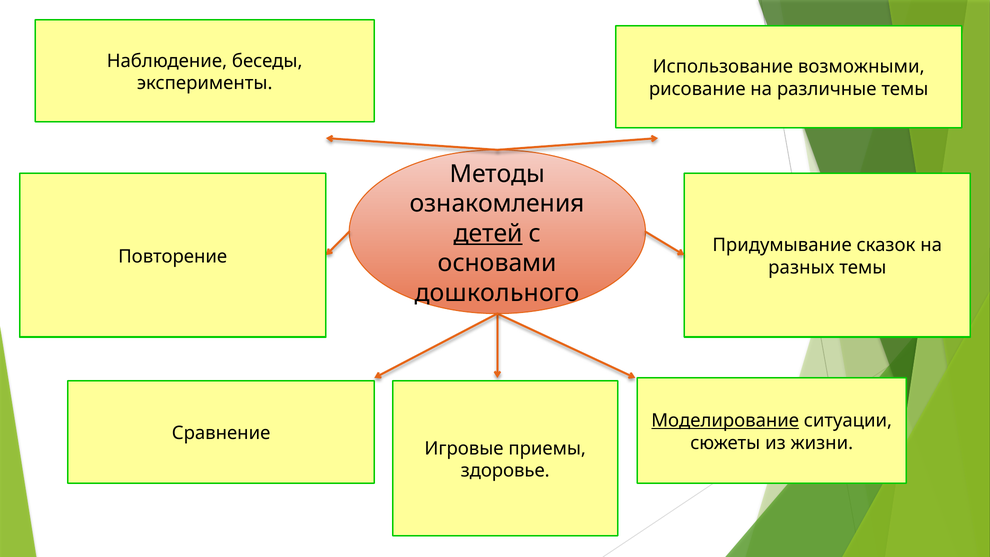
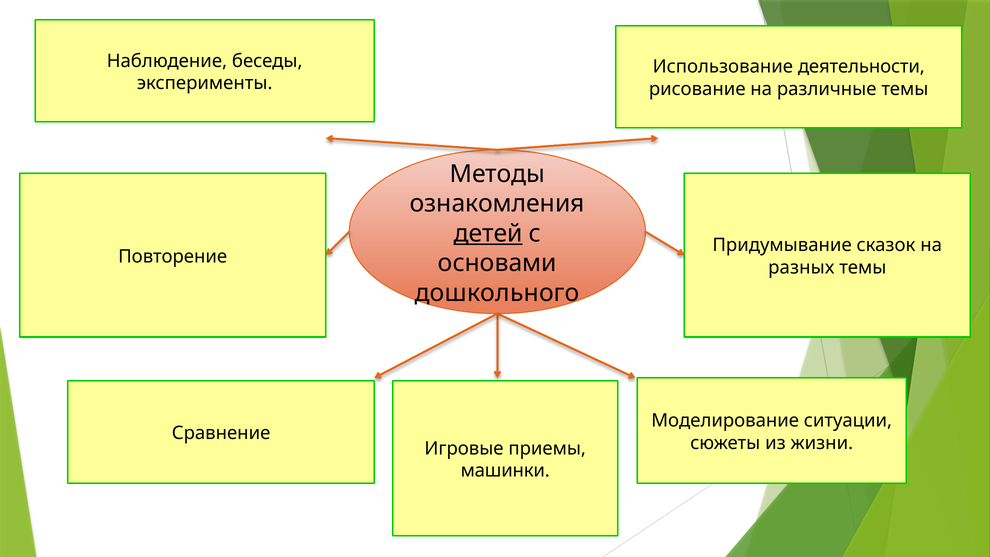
возможными: возможными -> деятельности (861, 67)
Моделирование underline: present -> none (725, 421)
здоровье: здоровье -> машинки (505, 471)
